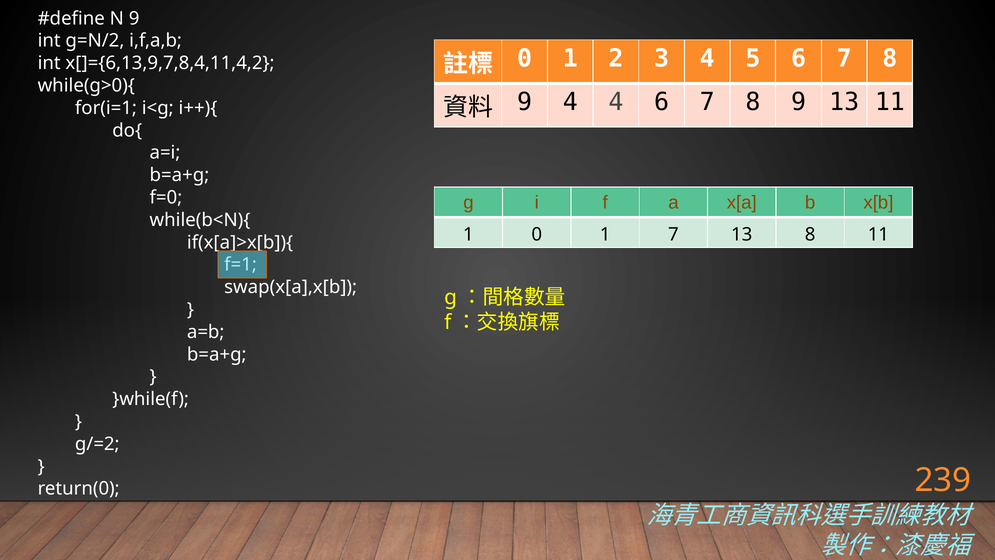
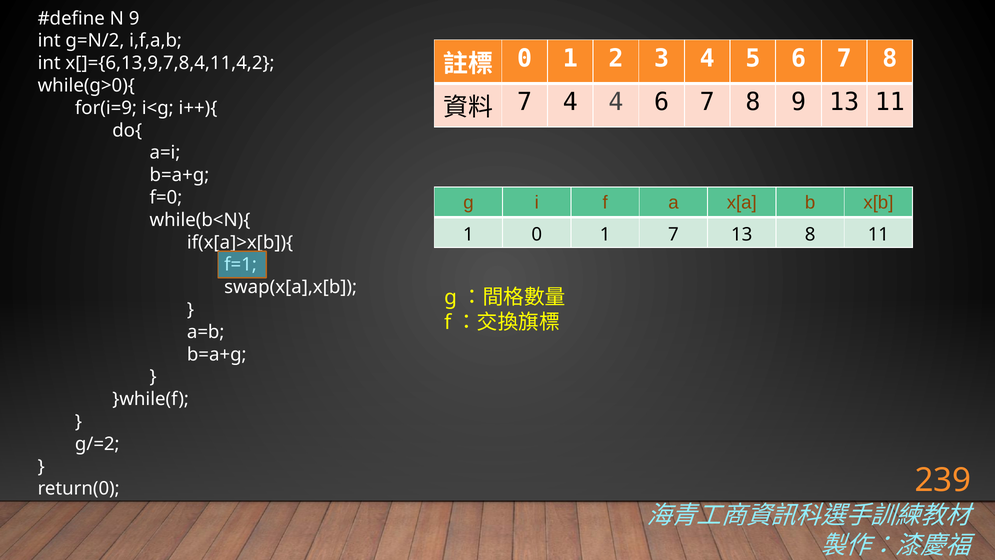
9: 9 -> 7 (525, 102)
for(i=1: for(i=1 -> for(i=9 (106, 108)
